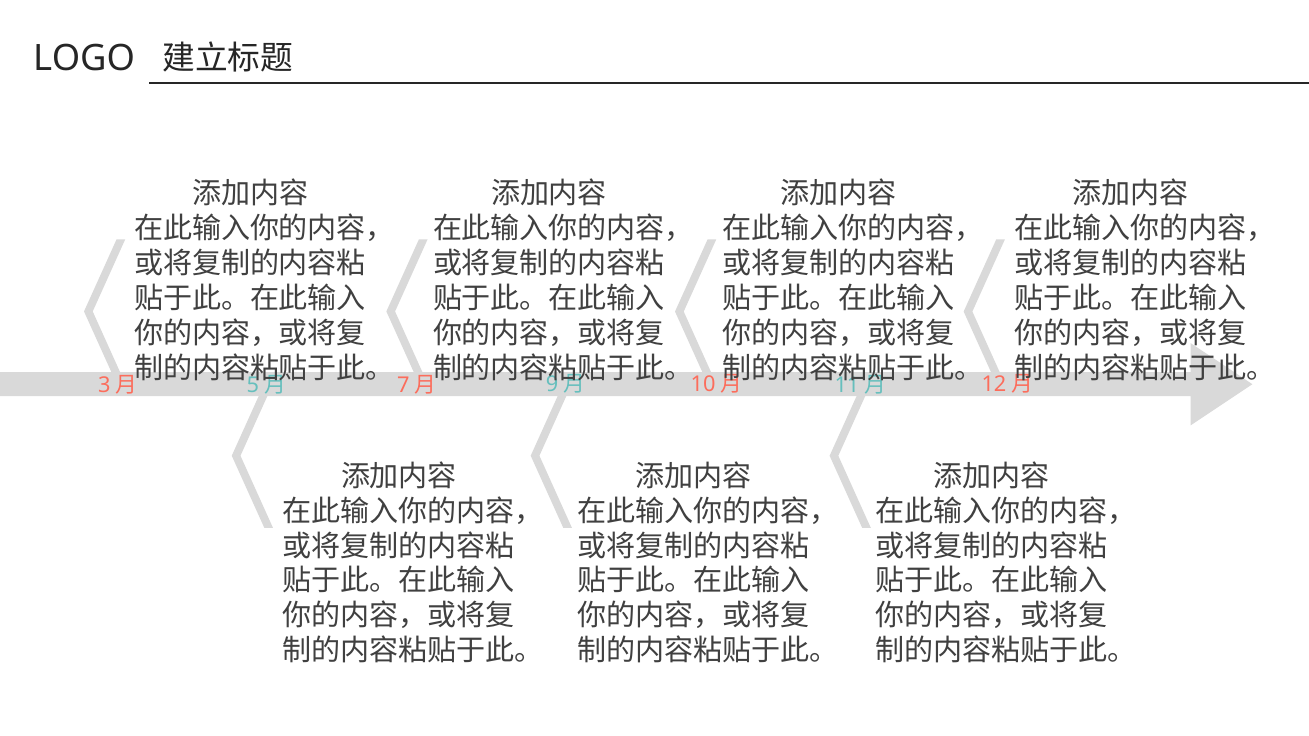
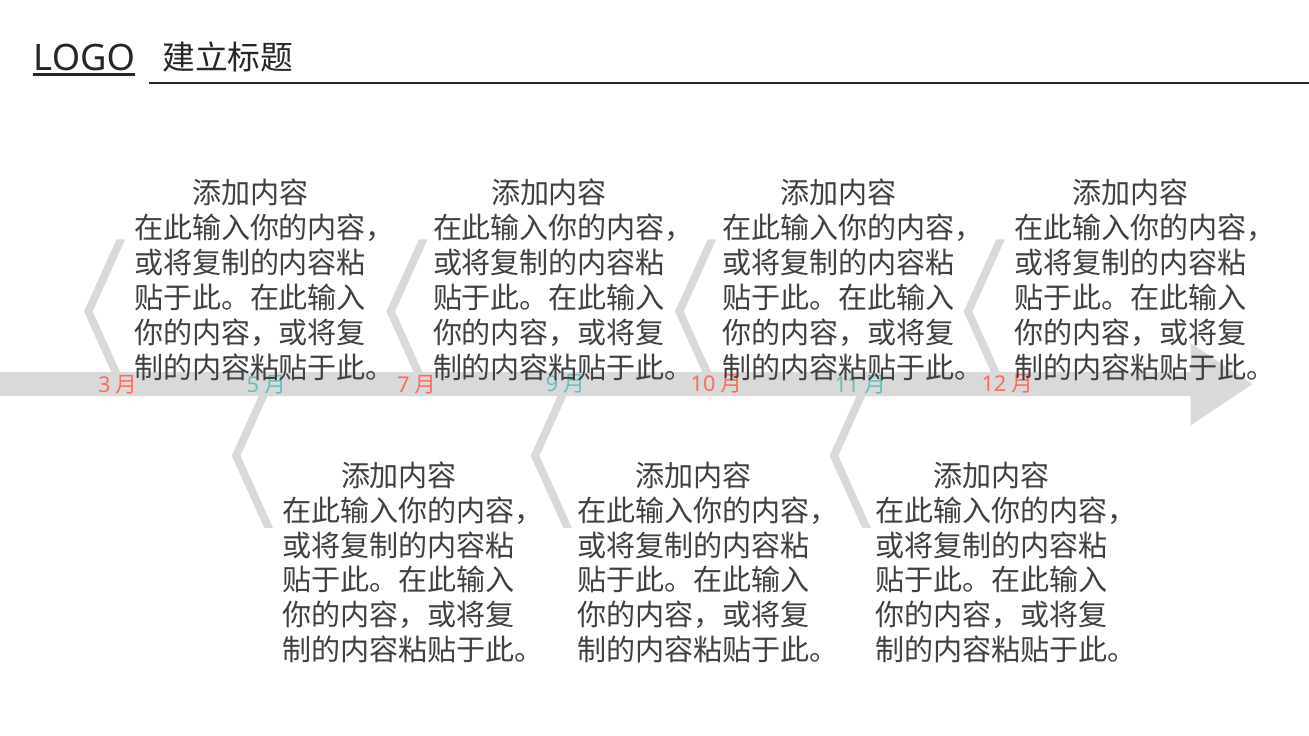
LOGO underline: none -> present (84, 59)
